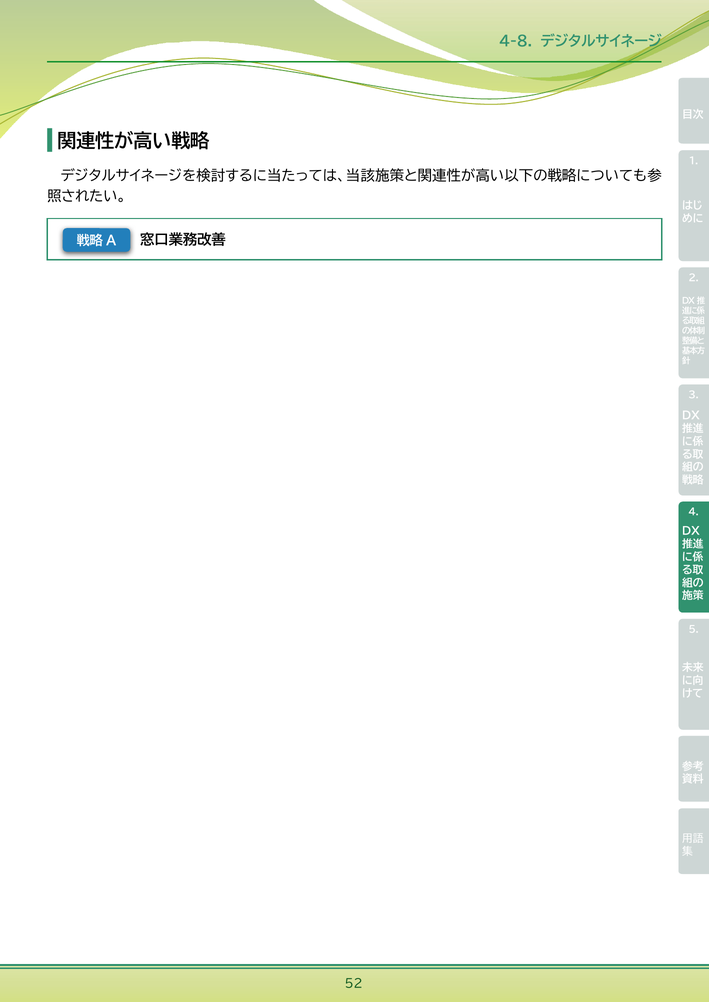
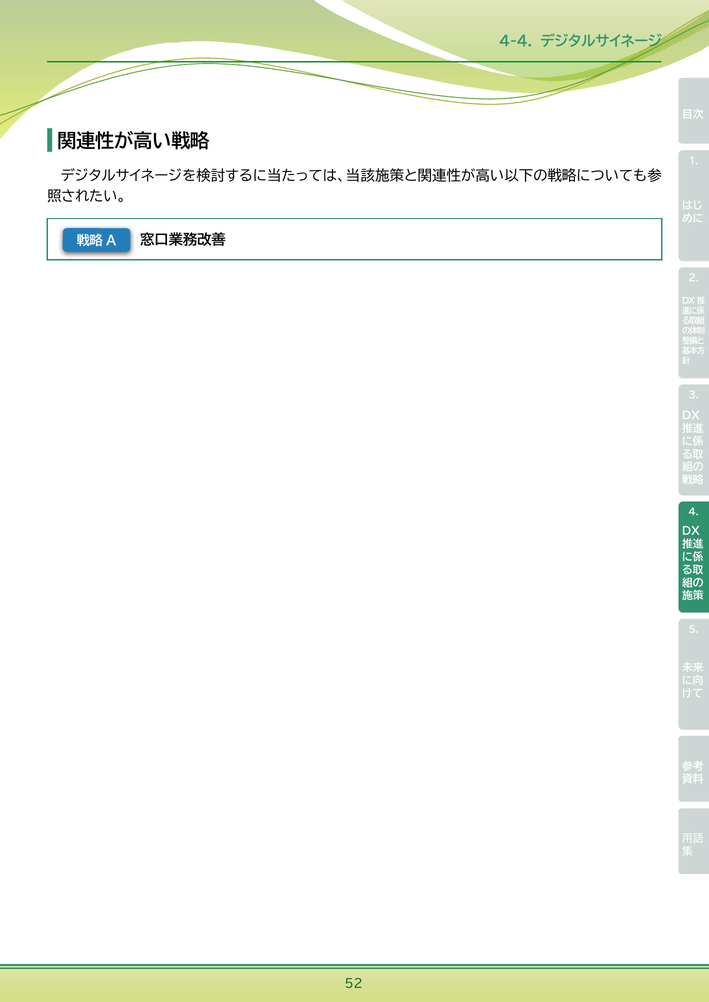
4-8: 4-8 -> 4-4 (516, 42)
